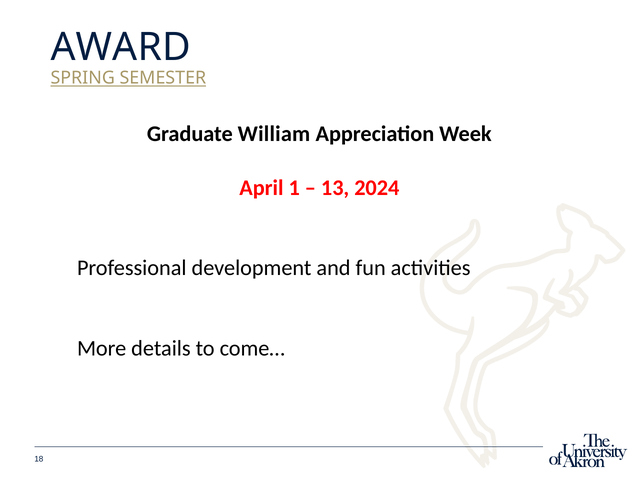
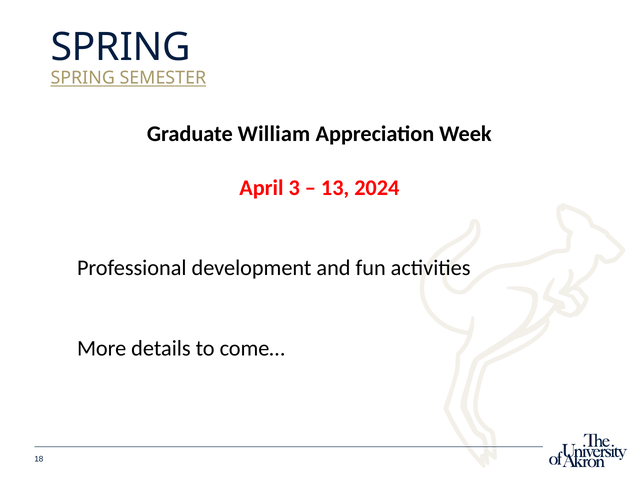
AWARD: AWARD -> SPRING (121, 47)
1: 1 -> 3 (294, 187)
